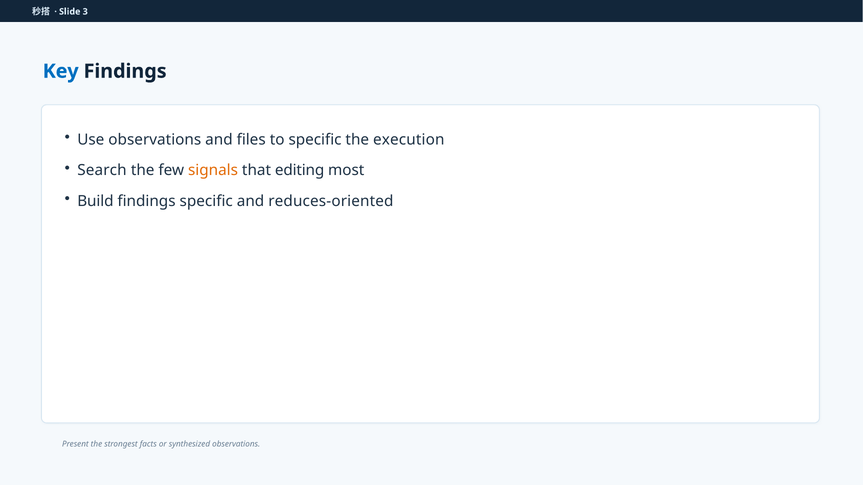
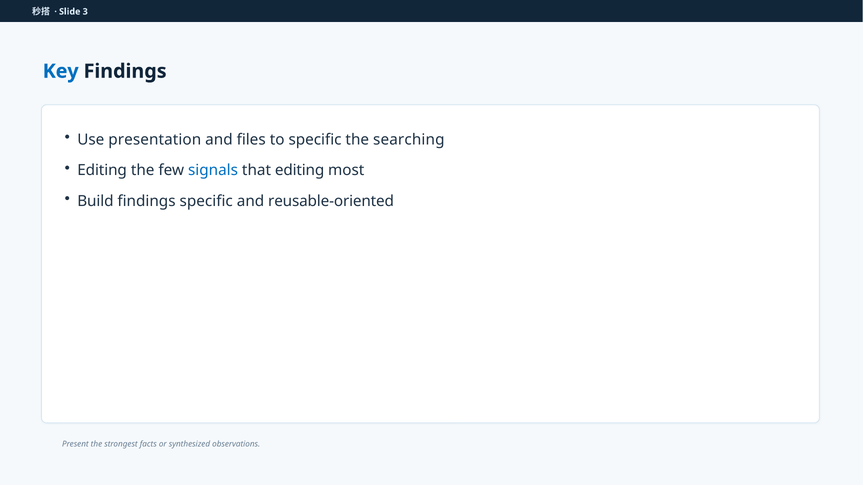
Use observations: observations -> presentation (155, 140)
execution: execution -> searching (409, 140)
Search: Search -> Editing (102, 171)
signals colour: orange -> blue (213, 171)
reduces-oriented: reduces-oriented -> reusable-oriented (331, 202)
